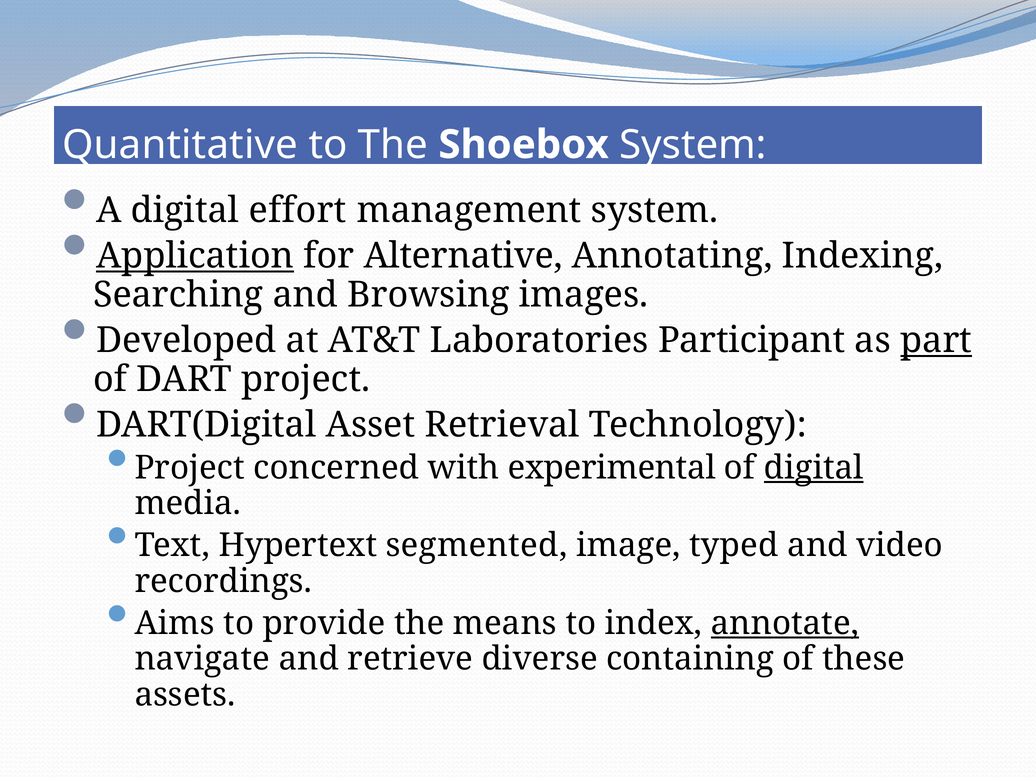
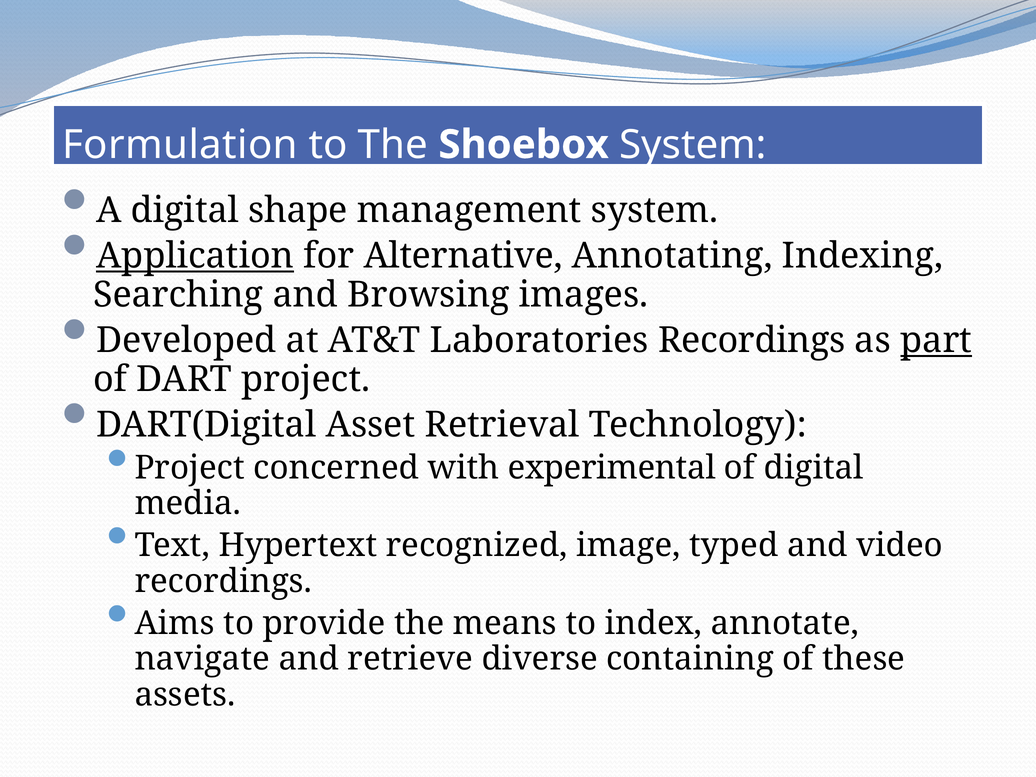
Quantitative: Quantitative -> Formulation (180, 145)
effort: effort -> shape (298, 211)
Laboratories Participant: Participant -> Recordings (752, 340)
digital underline: present -> none (814, 468)
segmented: segmented -> recognized (477, 545)
annotate underline: present -> none (785, 623)
